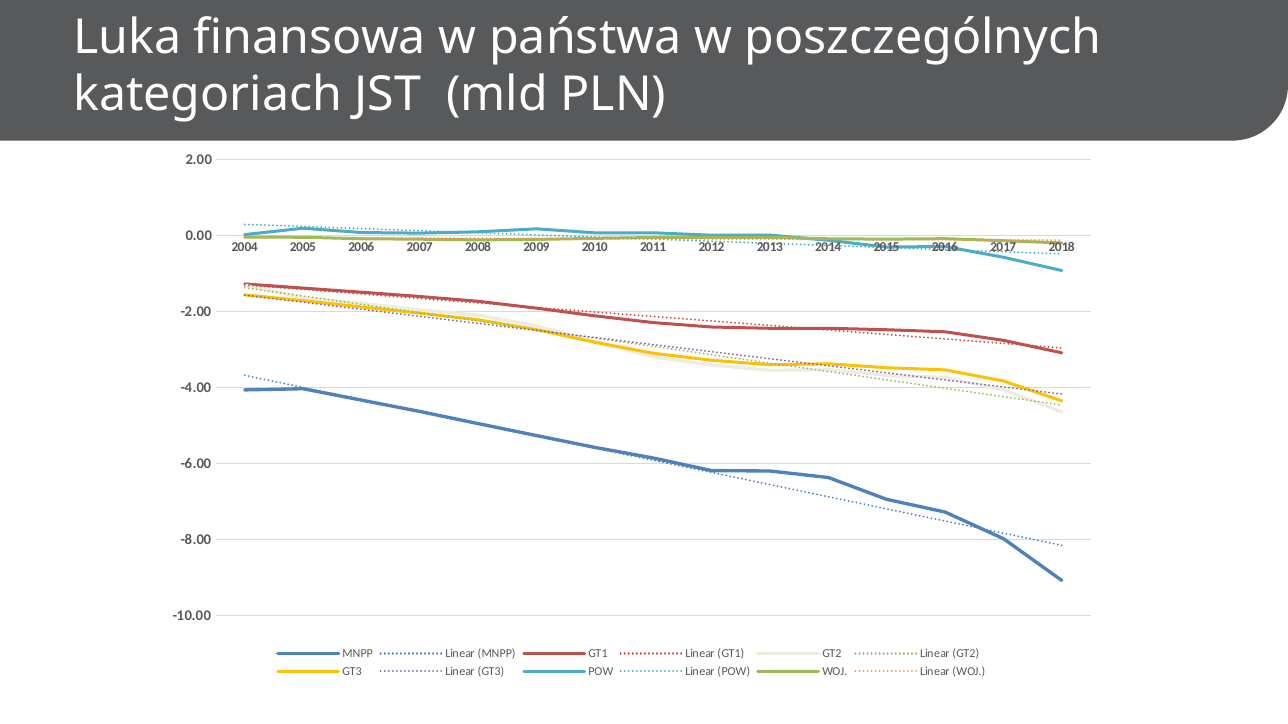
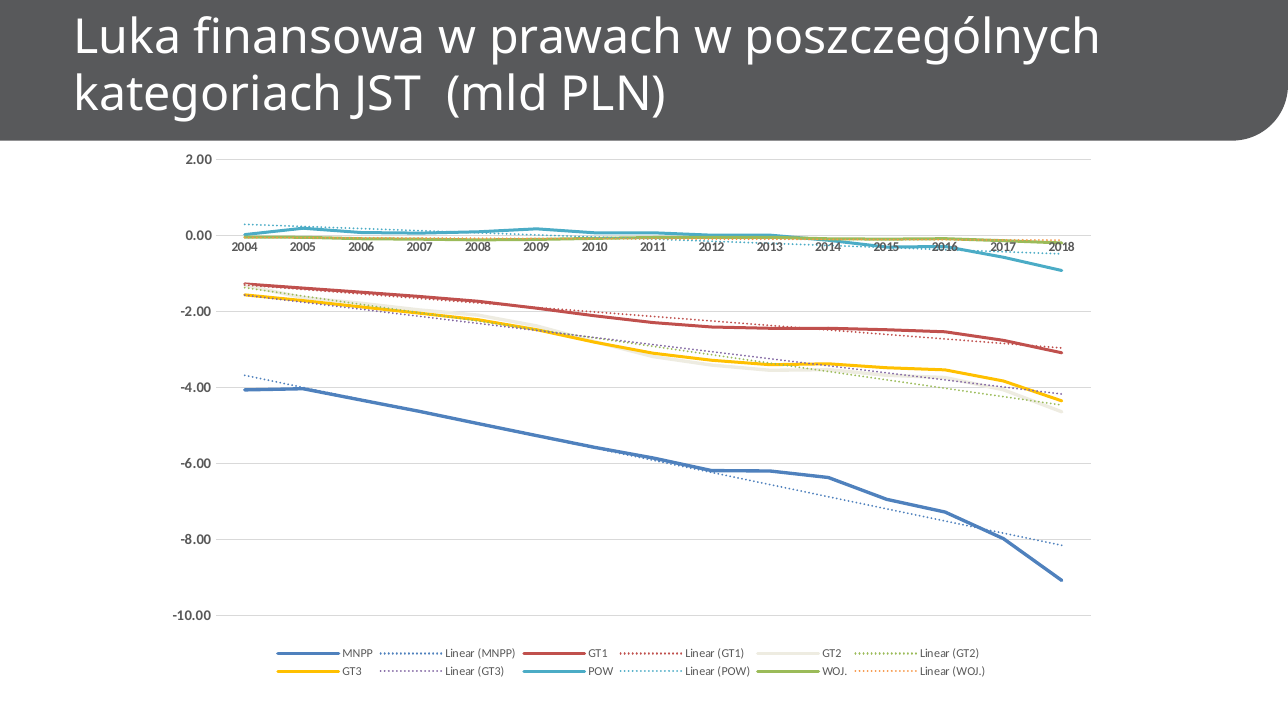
państwa: państwa -> prawach (586, 37)
